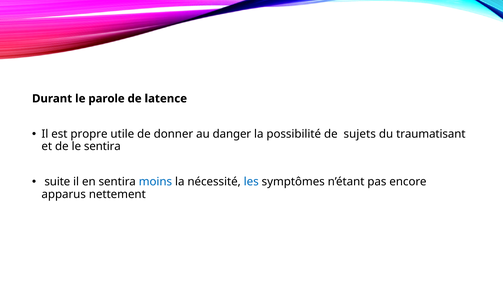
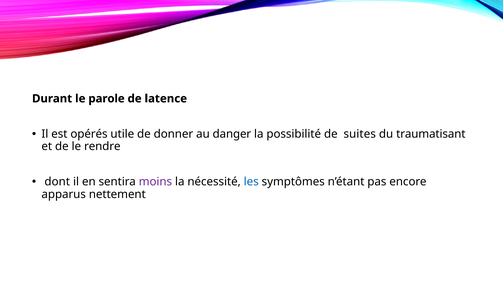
propre: propre -> opérés (89, 134)
sujets: sujets -> suites (360, 134)
le sentira: sentira -> rendre (102, 146)
suite: suite -> dont (57, 182)
moins colour: blue -> purple (155, 182)
